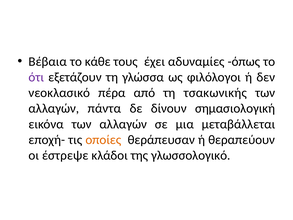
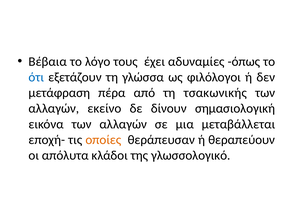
κάθε: κάθε -> λόγο (98, 61)
ότι colour: purple -> blue (36, 77)
νεοκλασικό: νεοκλασικό -> μετάφραση (59, 93)
πάντα: πάντα -> εκείνο (104, 108)
έστρεψε: έστρεψε -> απόλυτα (65, 155)
